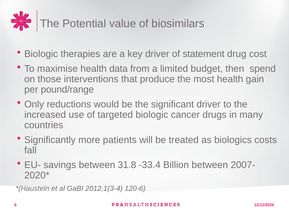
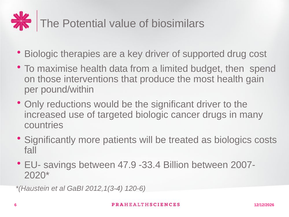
statement: statement -> supported (204, 54)
pound/range: pound/range -> pound/within (67, 89)
31.8: 31.8 -> 47.9 (127, 165)
